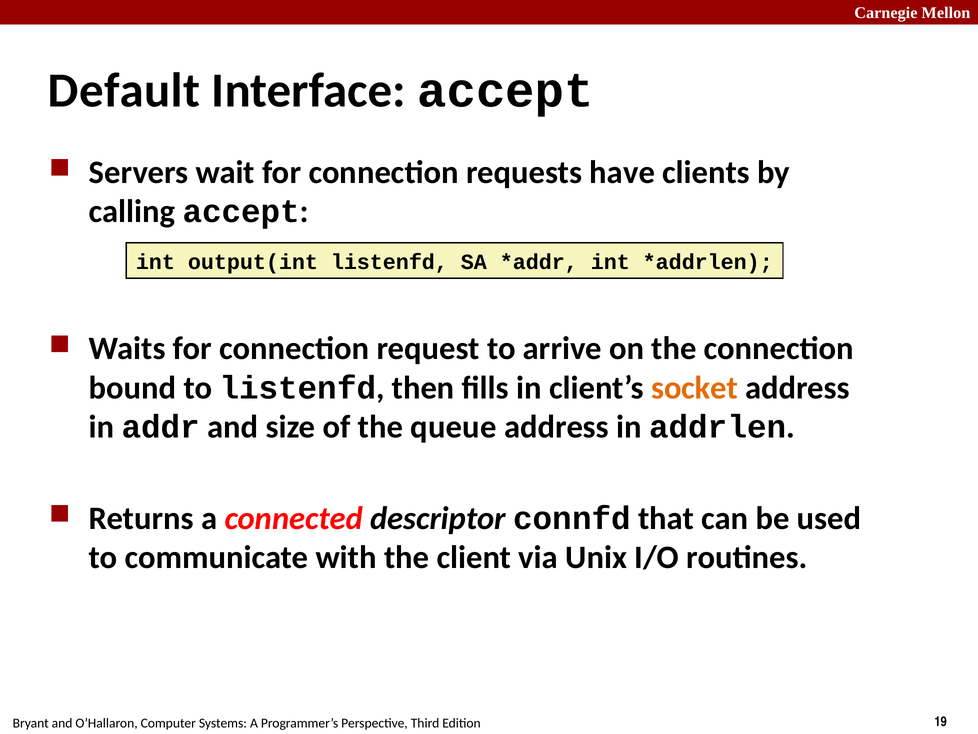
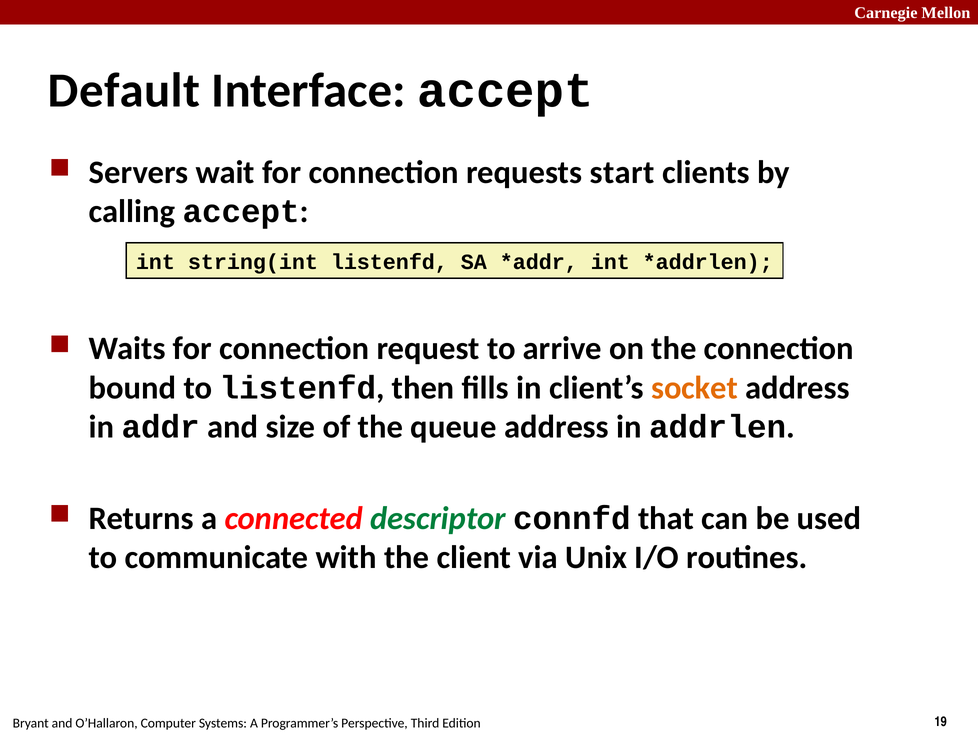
have: have -> start (622, 172)
output(int: output(int -> string(int (253, 262)
descriptor colour: black -> green (438, 518)
